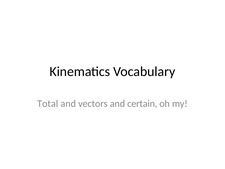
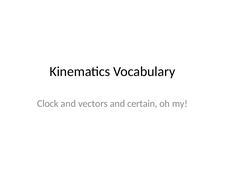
Total: Total -> Clock (48, 103)
